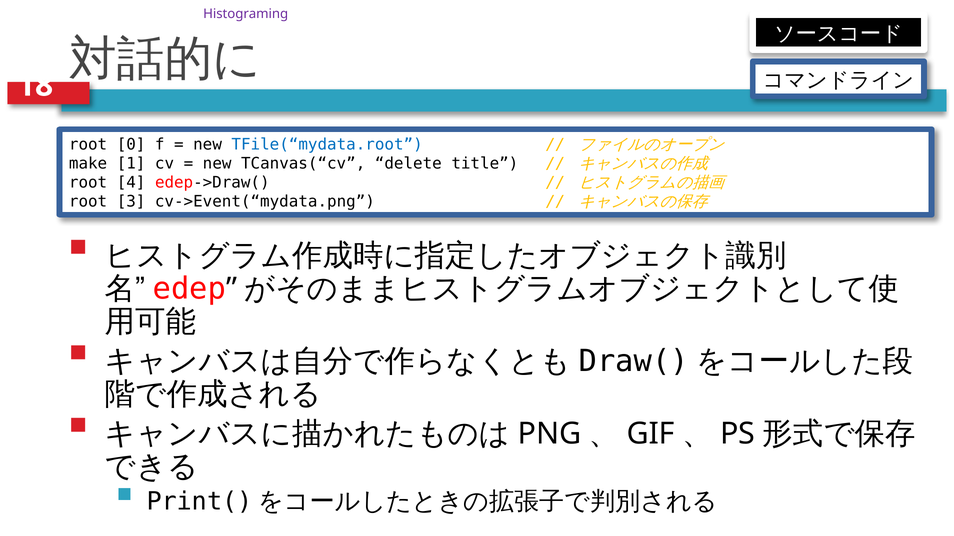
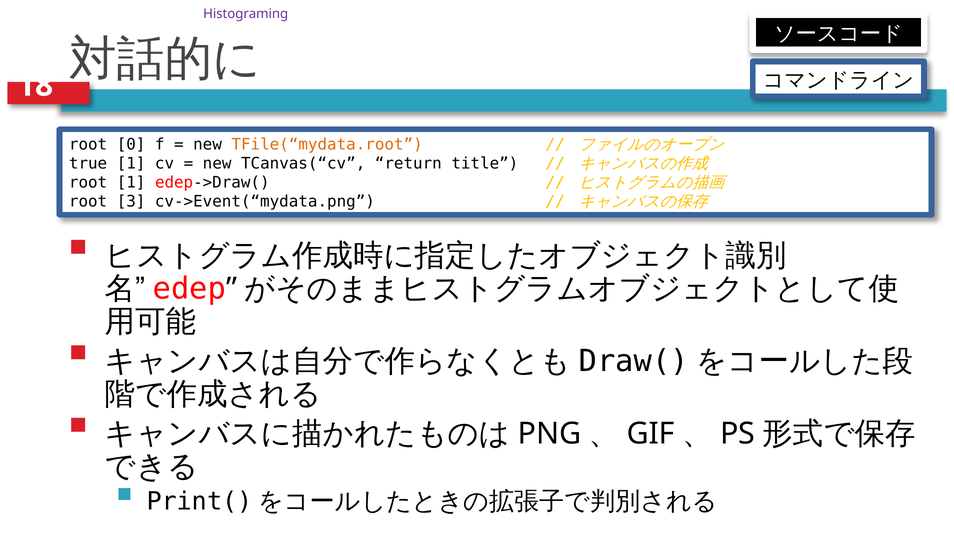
TFile(“mydata.root colour: blue -> orange (327, 145)
make: make -> true (88, 164)
delete: delete -> return (408, 164)
root 4: 4 -> 1 (131, 183)
